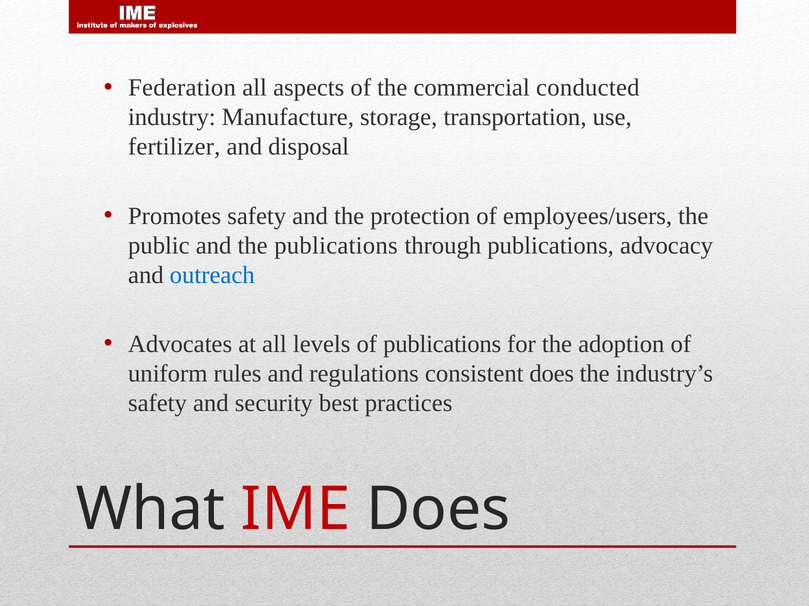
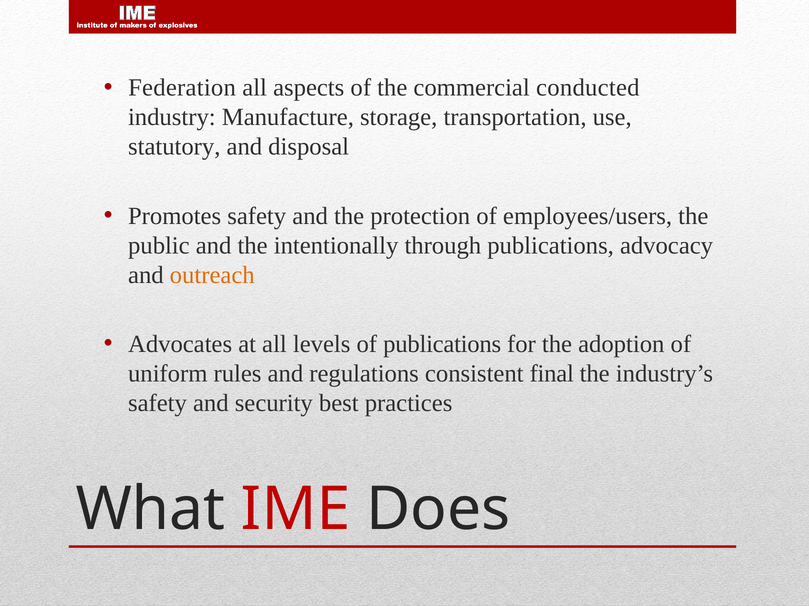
fertilizer: fertilizer -> statutory (174, 147)
the publications: publications -> intentionally (336, 246)
outreach colour: blue -> orange (212, 275)
consistent does: does -> final (552, 374)
